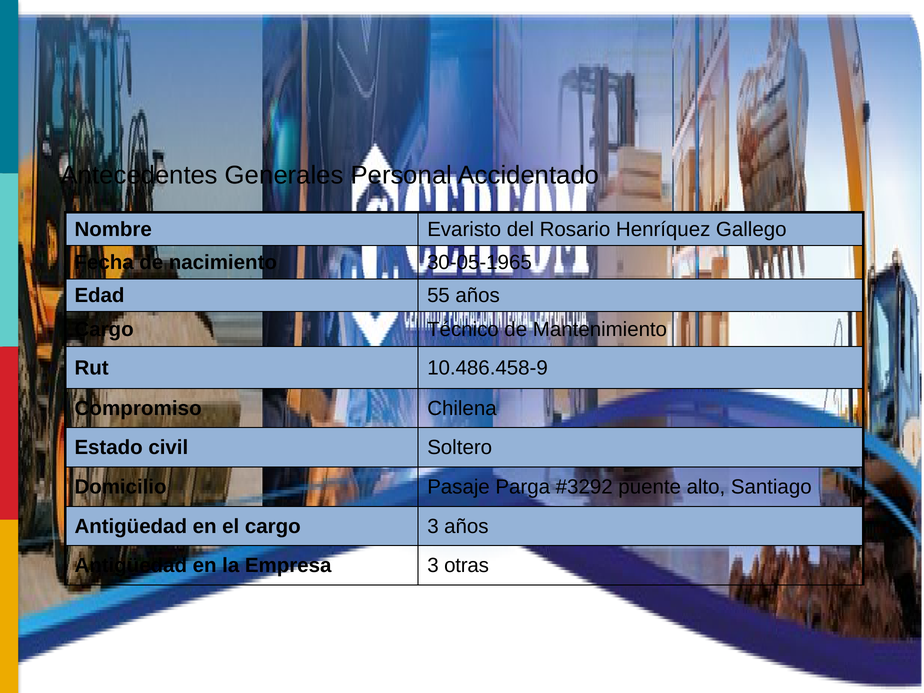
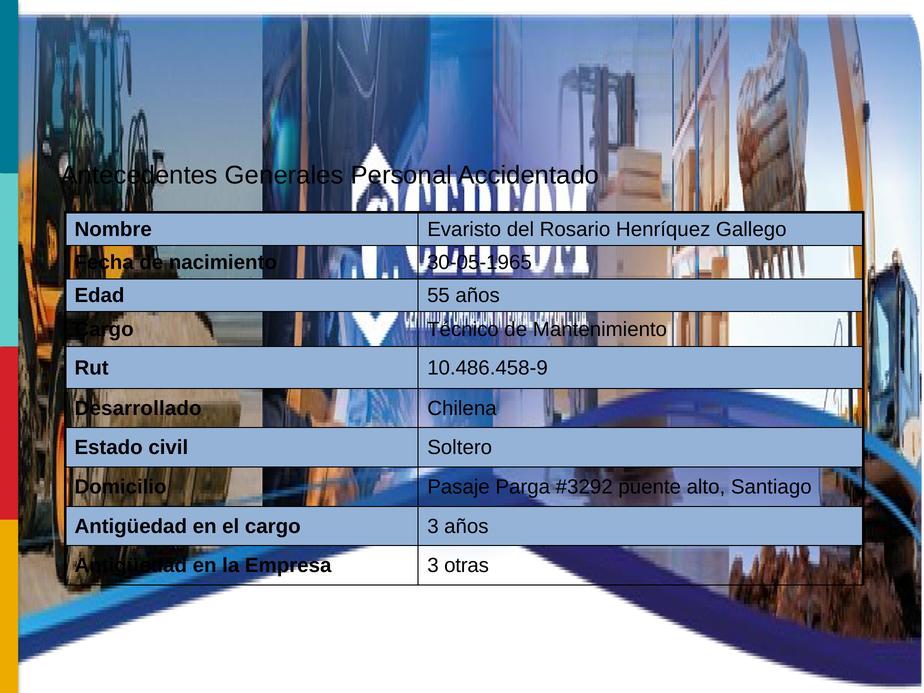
Compromiso: Compromiso -> Desarrollado (138, 408)
